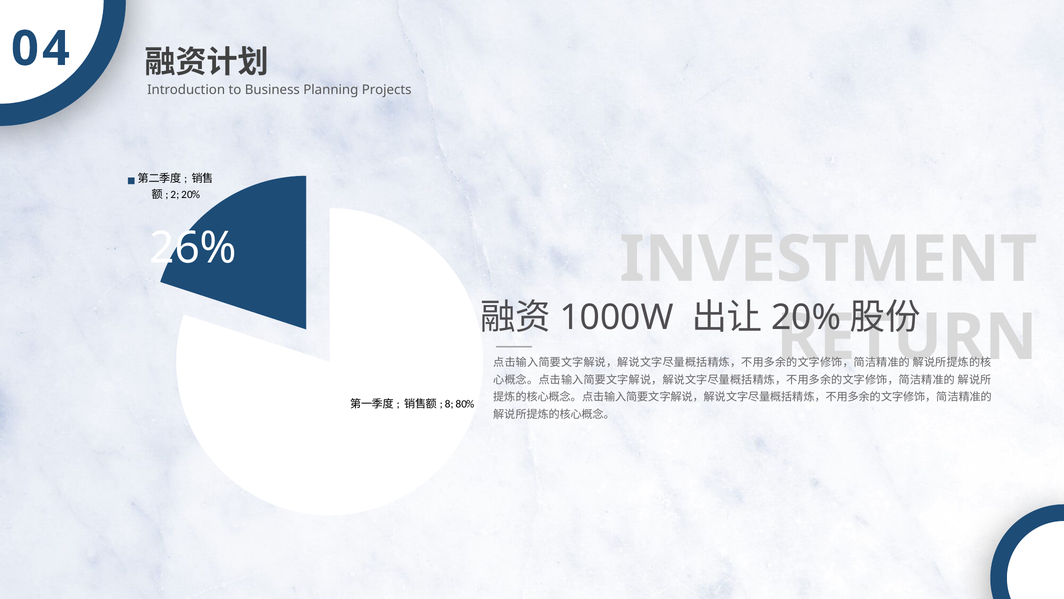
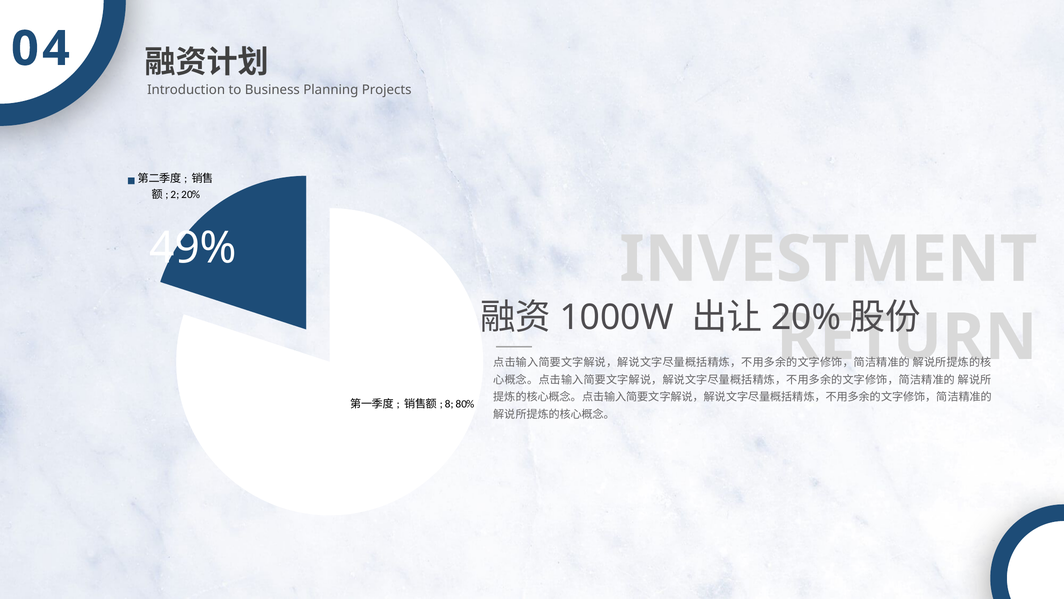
26%: 26% -> 49% (193, 248)
